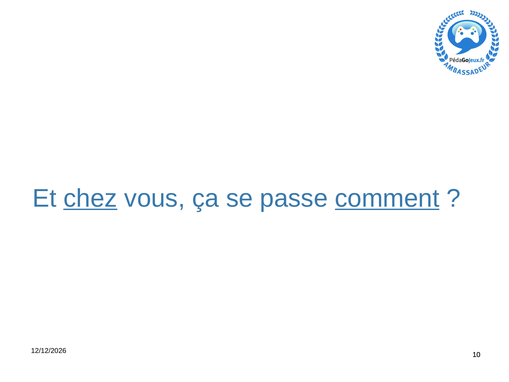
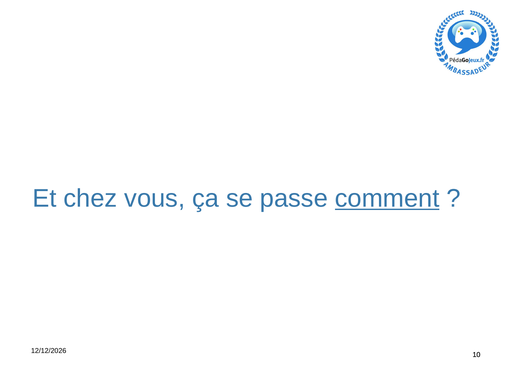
chez underline: present -> none (90, 198)
